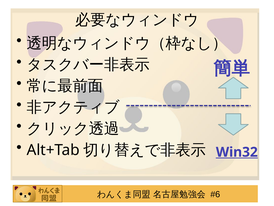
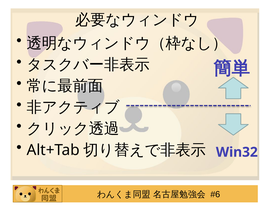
Win32 underline: present -> none (237, 152)
